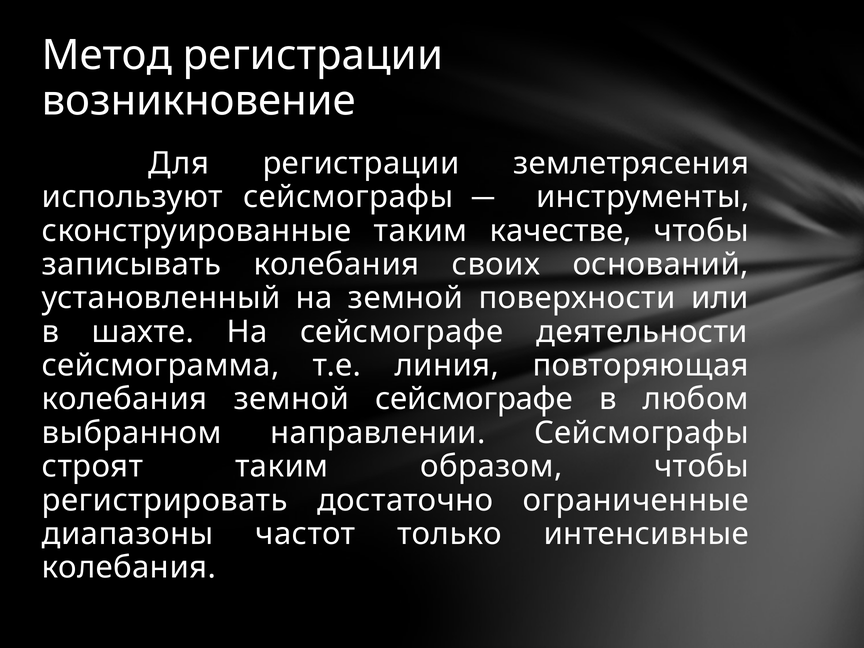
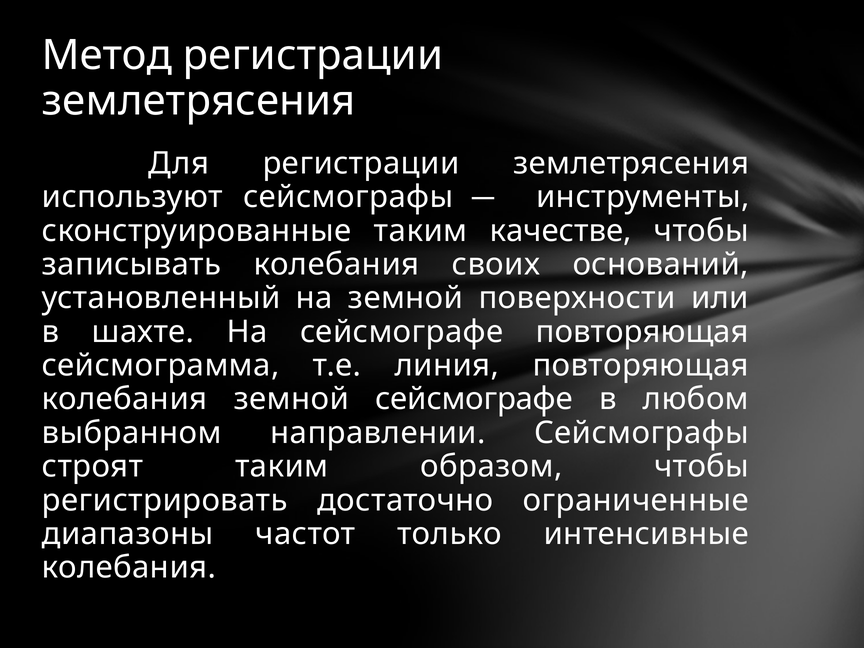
возникновение: возникновение -> землетрясения (199, 101)
сейсмографе деятельности: деятельности -> повторяющая (642, 332)
